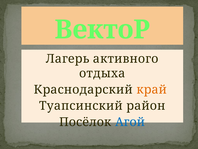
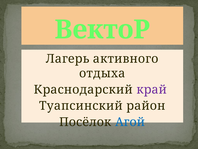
край colour: orange -> purple (152, 89)
